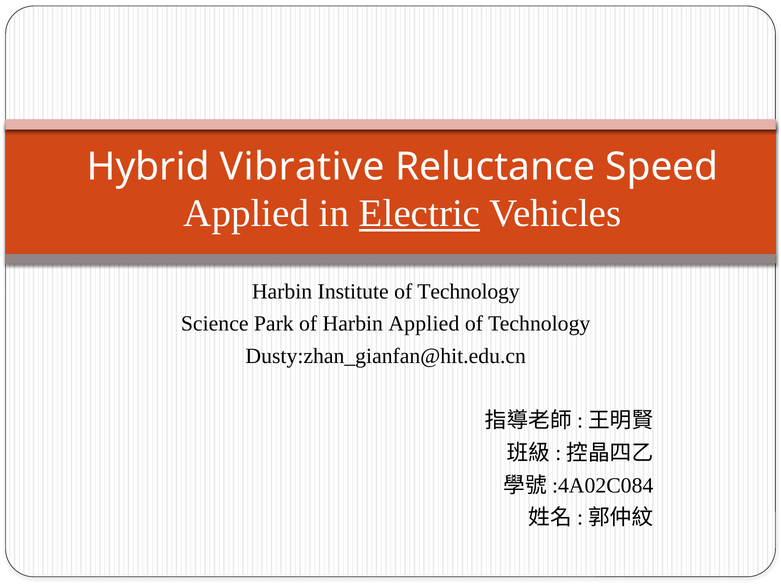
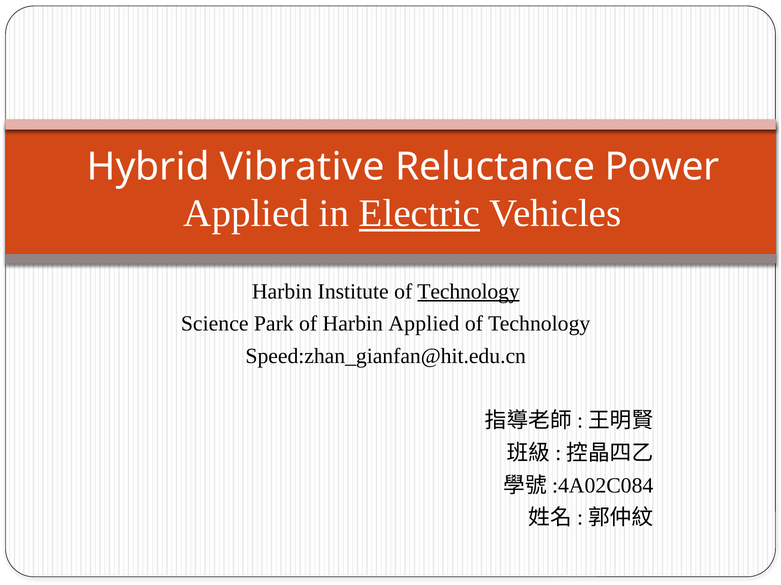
Speed: Speed -> Power (662, 167)
Technology underline: none -> present (469, 292)
Dusty:zhan_gianfan@hit.edu.cn: Dusty:zhan_gianfan@hit.edu.cn -> Speed:zhan_gianfan@hit.edu.cn (386, 357)
